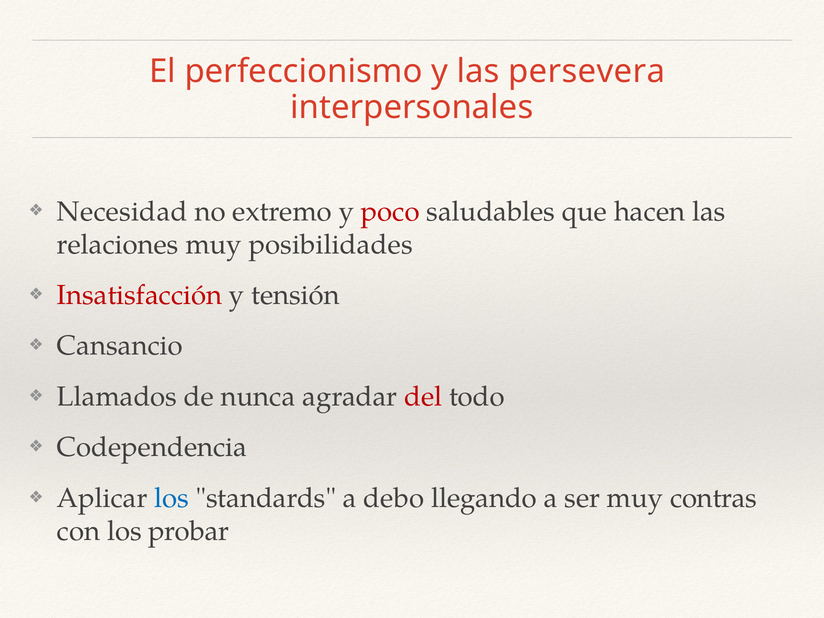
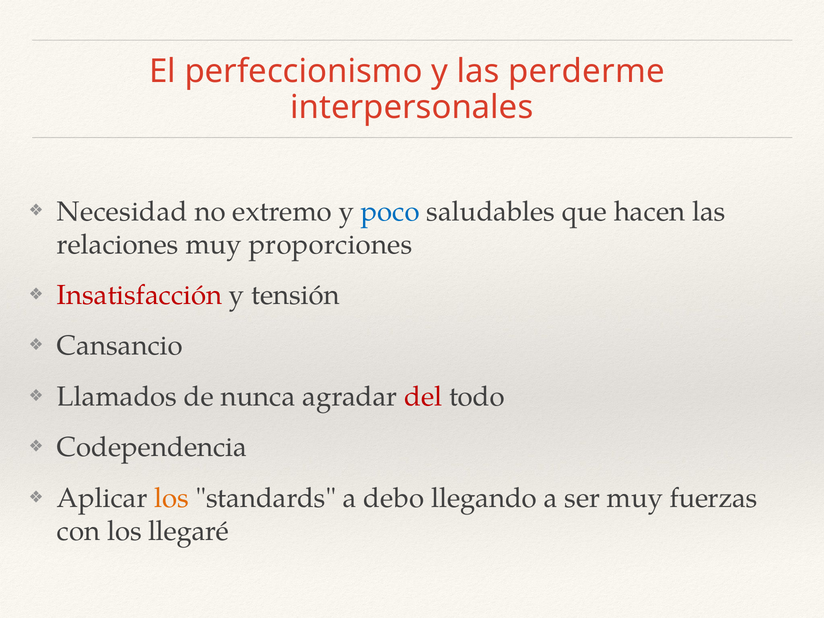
persevera: persevera -> perderme (587, 72)
poco colour: red -> blue (390, 211)
posibilidades: posibilidades -> proporciones (331, 244)
los colour: blue -> orange (172, 498)
contras: contras -> fuerzas (714, 498)
probar: probar -> llegaré (189, 531)
